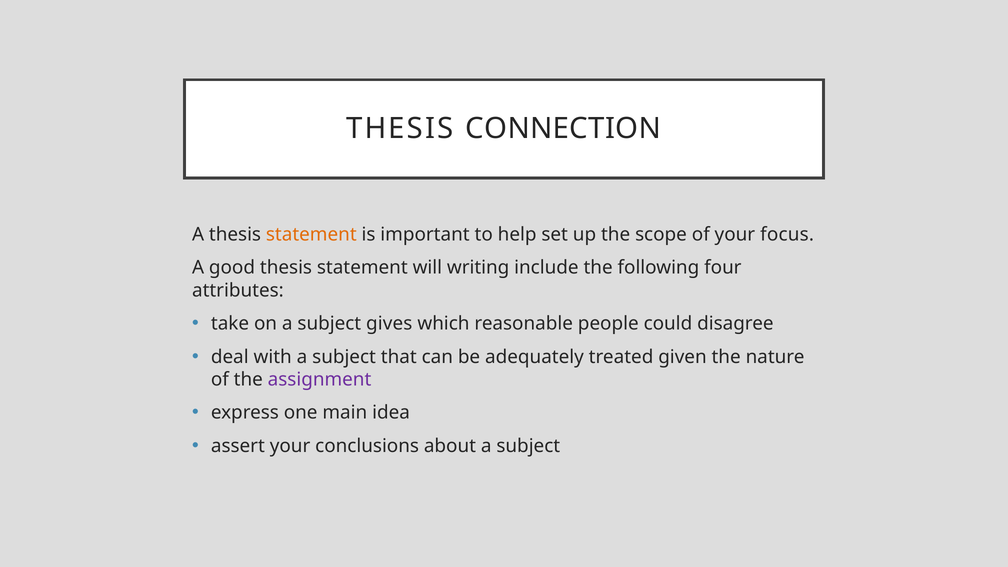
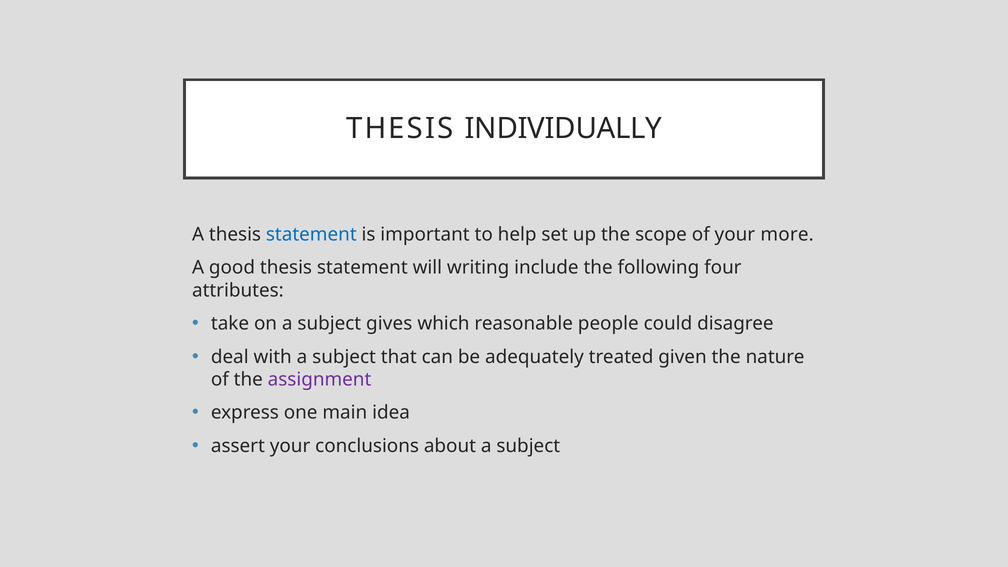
CONNECTION: CONNECTION -> INDIVIDUALLY (563, 129)
statement colour: orange -> blue (311, 235)
focus: focus -> more (787, 235)
